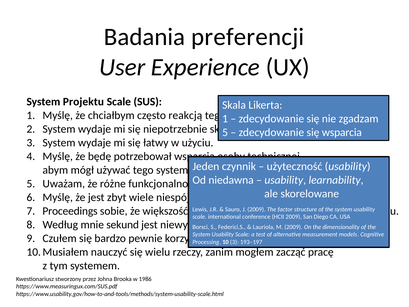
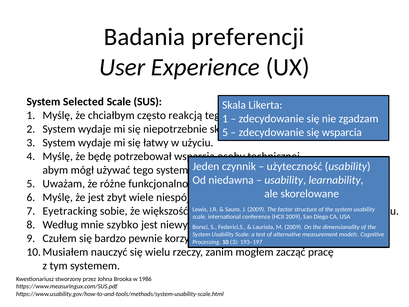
Projektu: Projektu -> Selected (83, 102)
Proceedings: Proceedings -> Eyetracking (70, 211)
mnie sekund: sekund -> szybko (123, 225)
